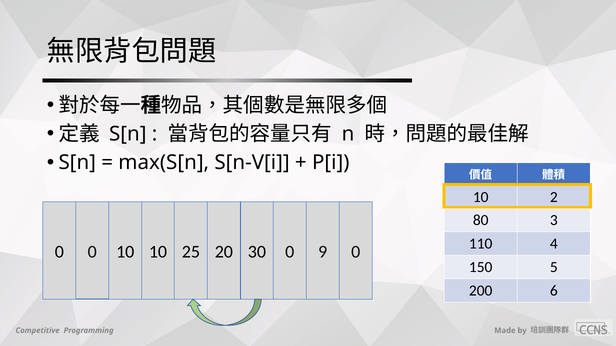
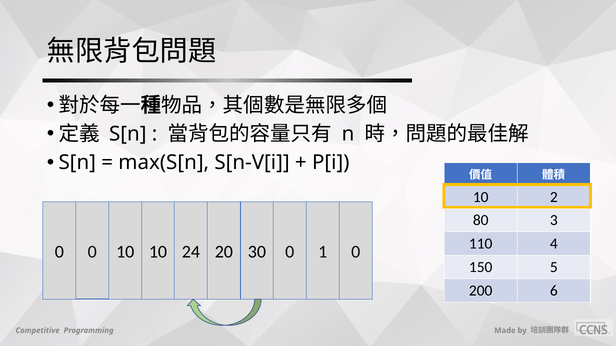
25: 25 -> 24 (191, 252)
9: 9 -> 1 (323, 252)
